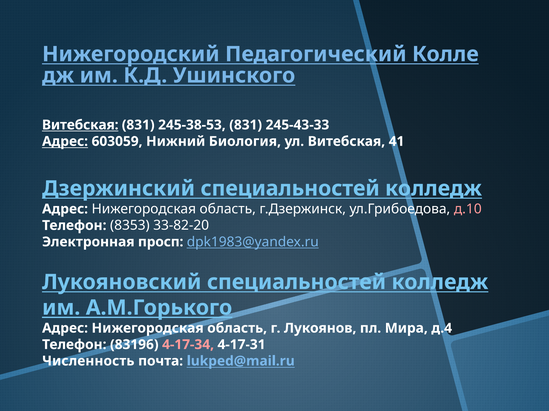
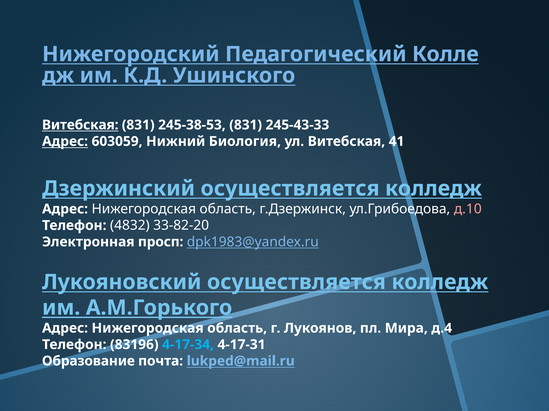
Дзержинский специальностей: специальностей -> осуществляется (290, 189)
8353: 8353 -> 4832 (130, 226)
Лукояновский специальностей: специальностей -> осуществляется (296, 283)
4-17-34 colour: pink -> light blue (188, 345)
Численность: Численность -> Образование (88, 362)
